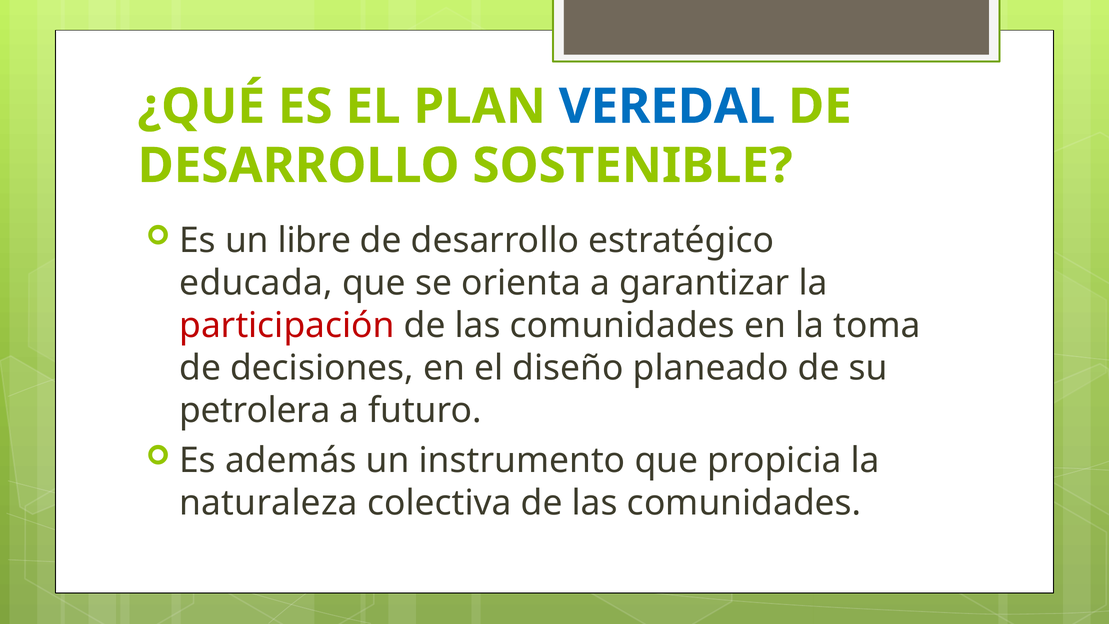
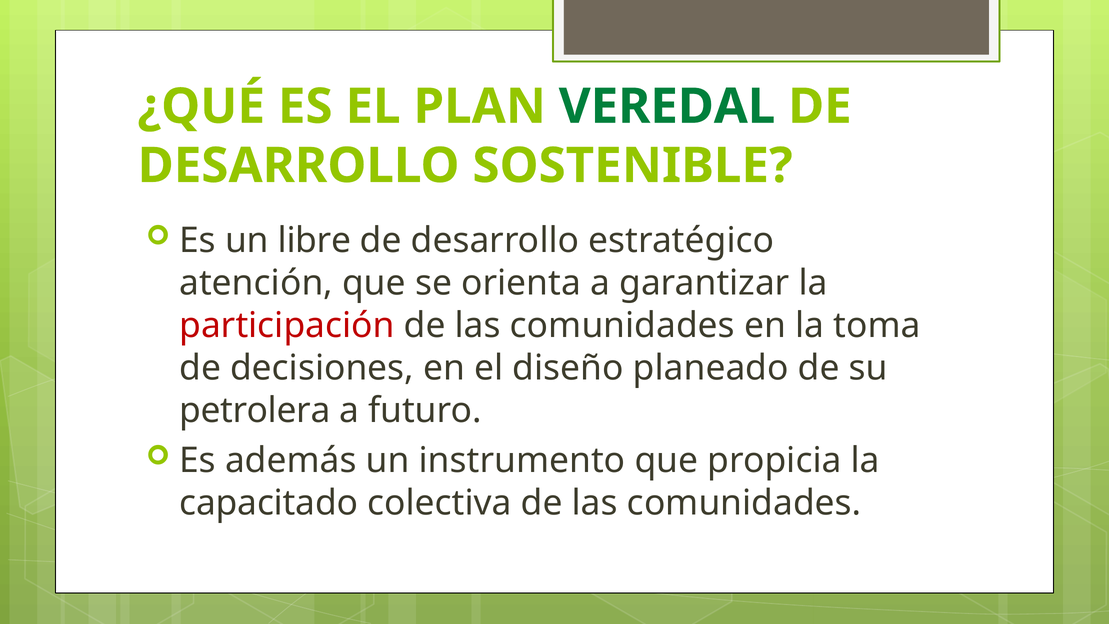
VEREDAL colour: blue -> green (667, 107)
educada: educada -> atención (256, 283)
naturaleza: naturaleza -> capacitado (269, 503)
